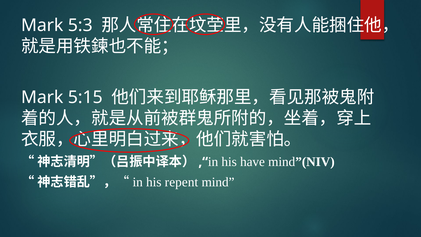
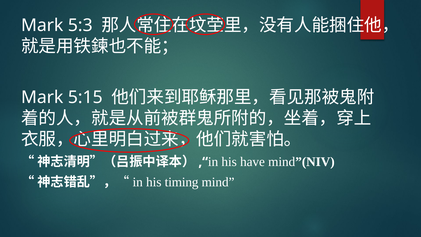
repent: repent -> timing (182, 182)
